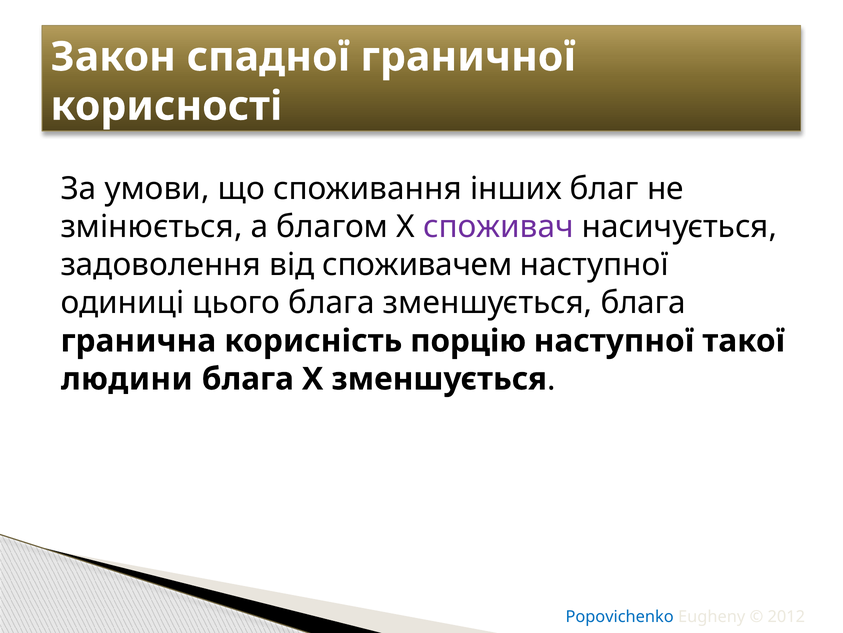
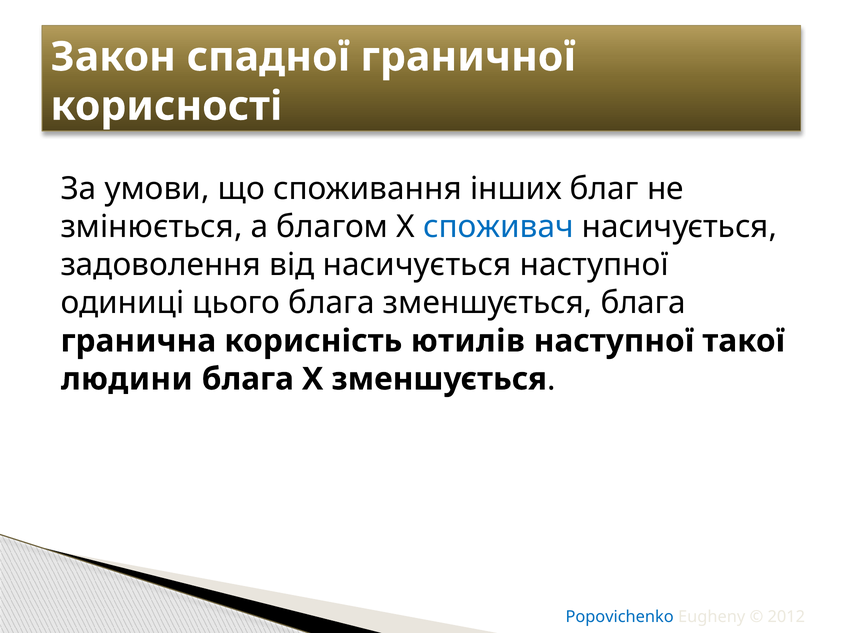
споживач colour: purple -> blue (498, 227)
від споживачем: споживачем -> насичується (417, 265)
порцію: порцію -> ютилів (468, 341)
